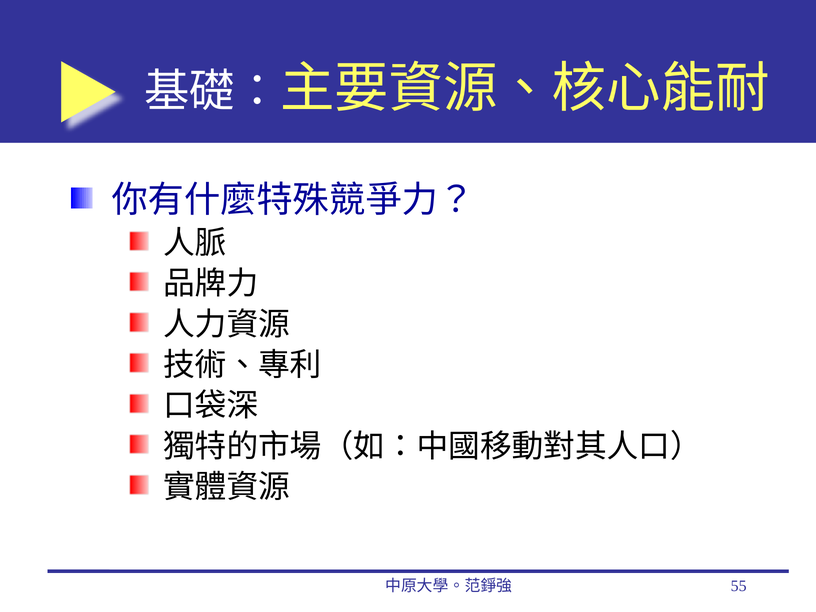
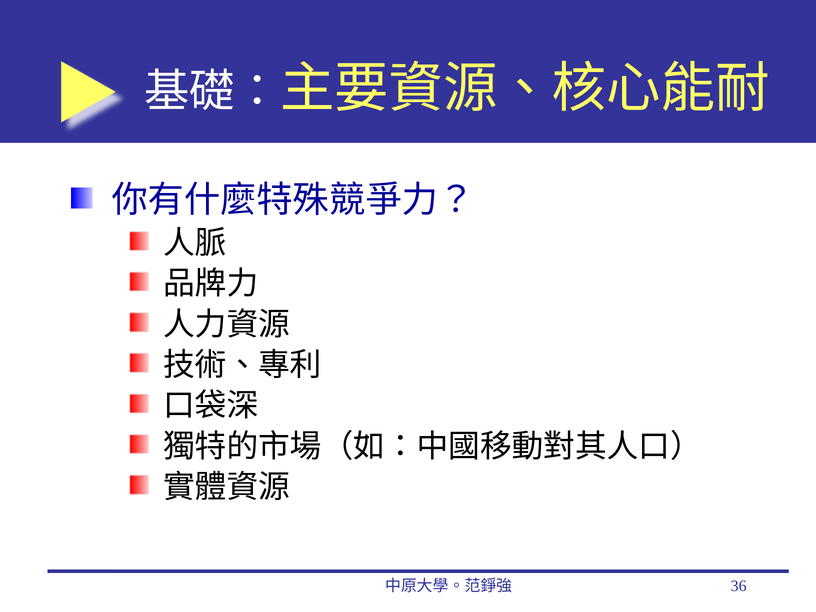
55: 55 -> 36 (739, 586)
